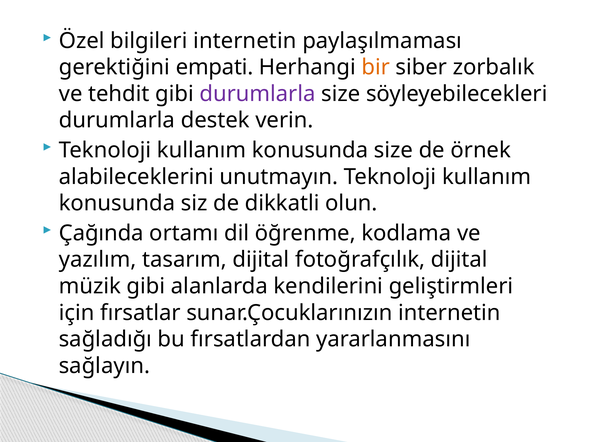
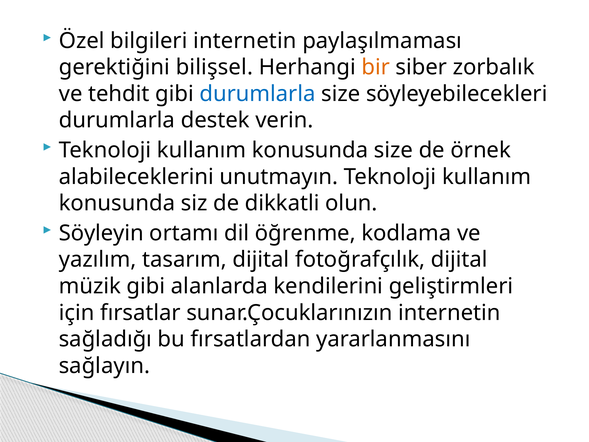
empati: empati -> bilişsel (214, 67)
durumlarla colour: purple -> blue (258, 94)
Çağında: Çağında -> Söyleyin (101, 233)
